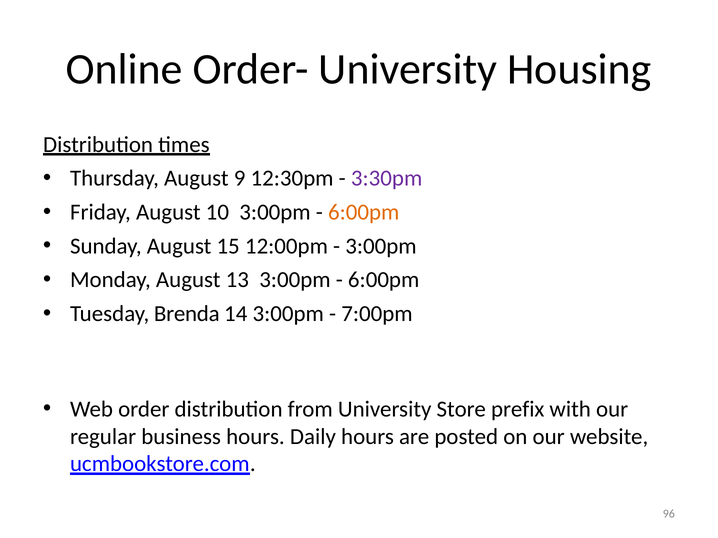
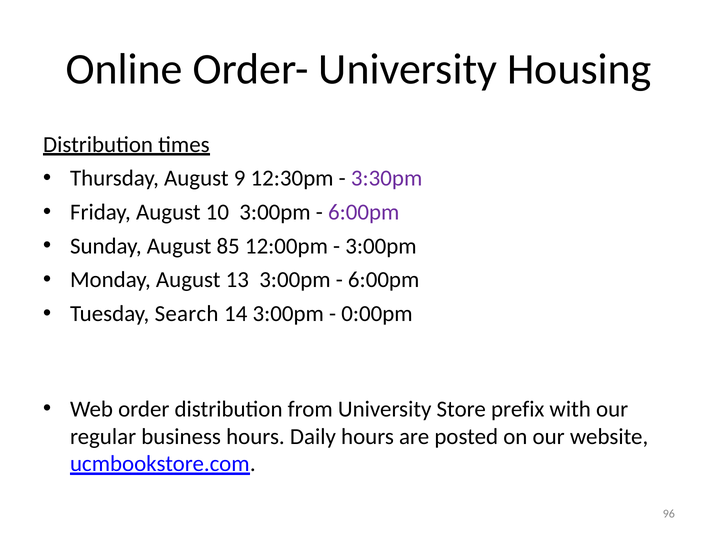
6:00pm colour: orange -> purple (364, 212)
15: 15 -> 85 (228, 246)
Brenda: Brenda -> Search (187, 314)
7:00pm: 7:00pm -> 0:00pm (377, 314)
